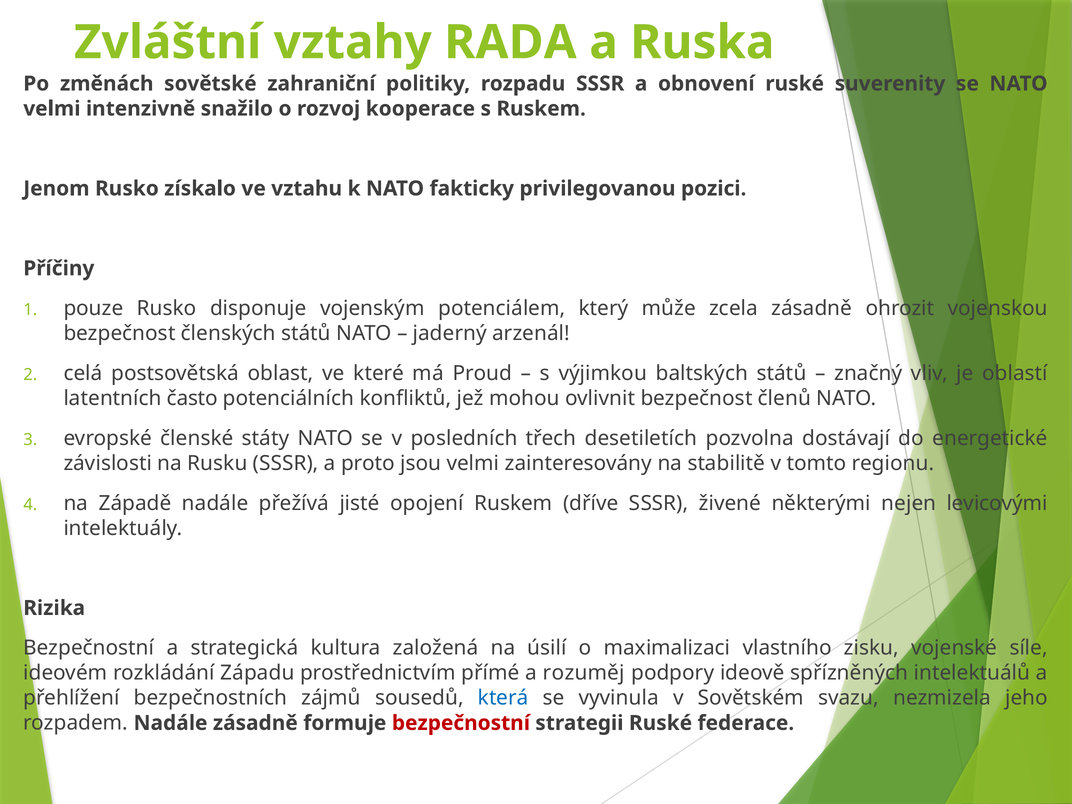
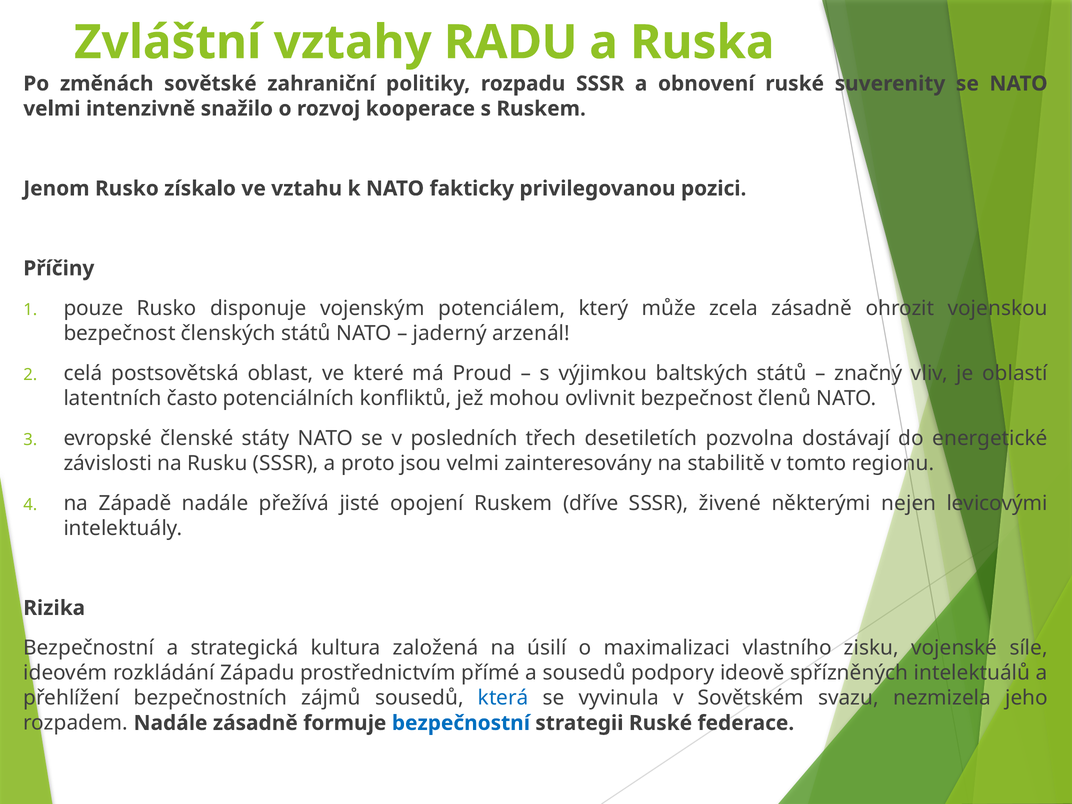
RADA: RADA -> RADU (511, 43)
a rozuměj: rozuměj -> sousedů (584, 673)
bezpečnostní colour: red -> blue (461, 723)
